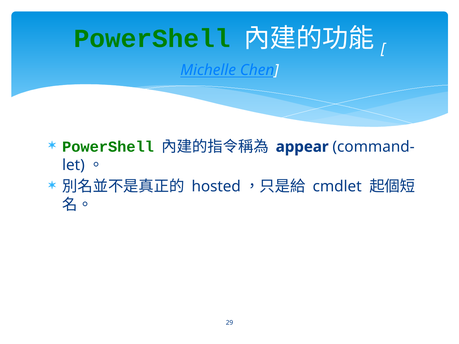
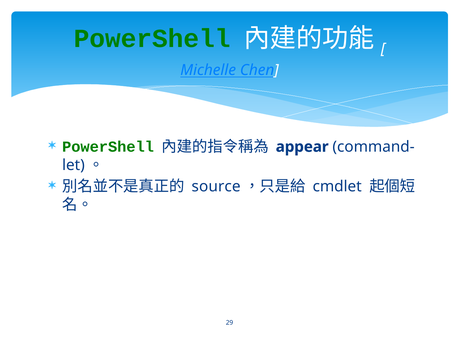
hosted: hosted -> source (216, 187)
